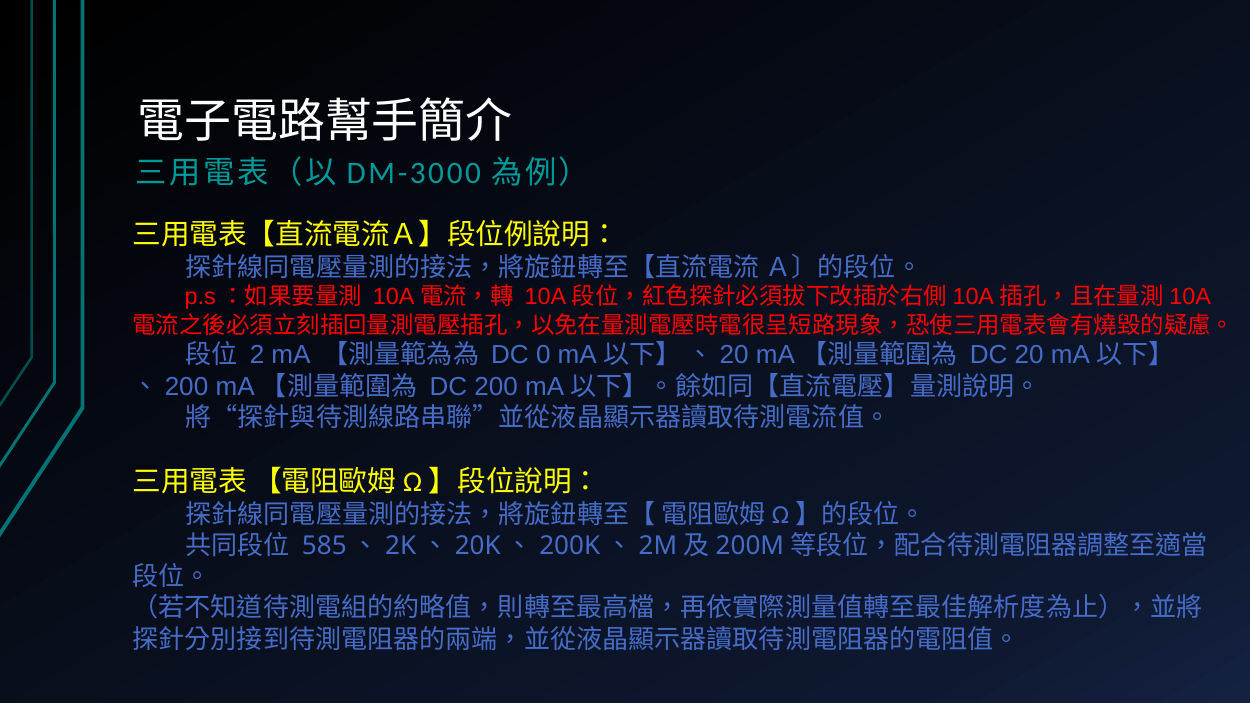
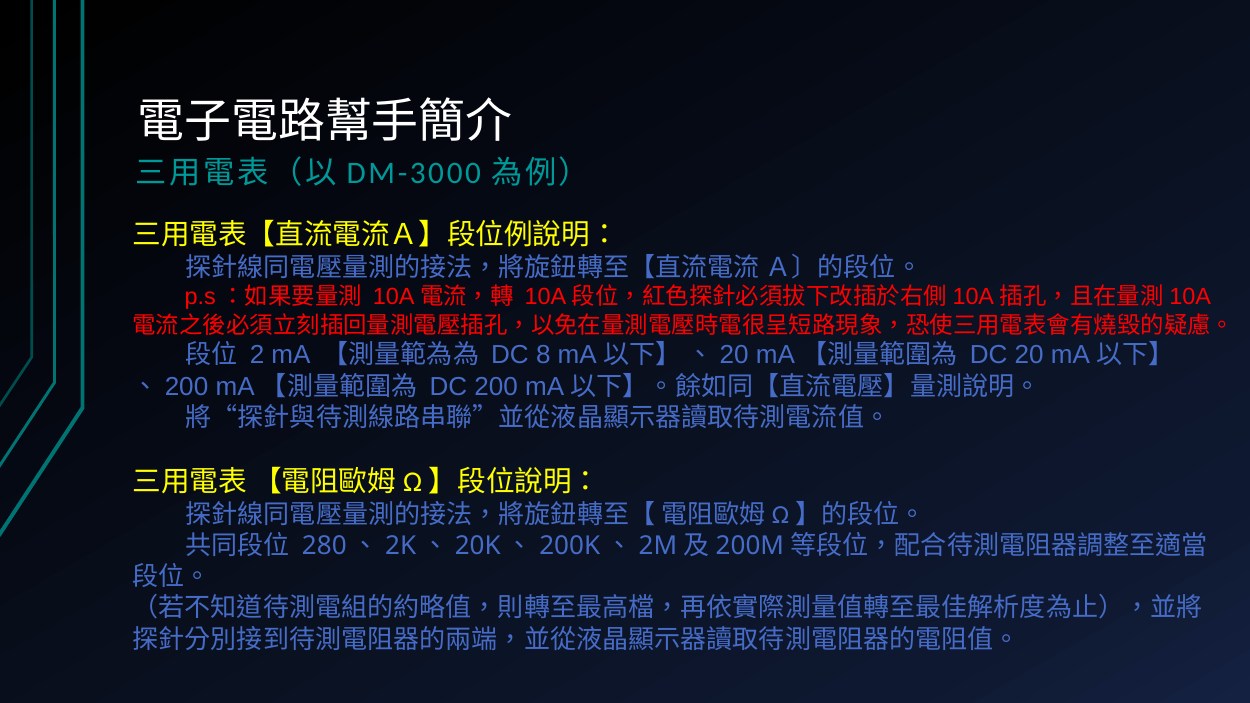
0: 0 -> 8 (543, 355)
585: 585 -> 280 (324, 546)
